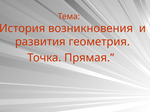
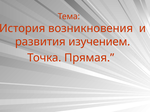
геометрия: геометрия -> изучением (99, 42)
